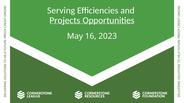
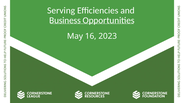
Projects: Projects -> Business (65, 20)
